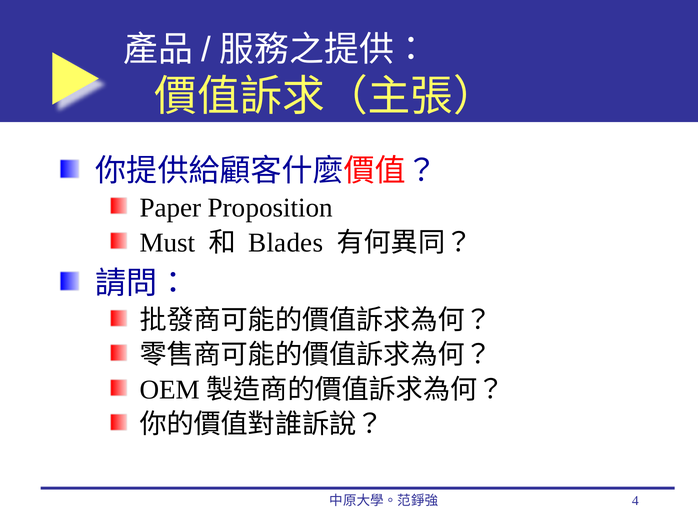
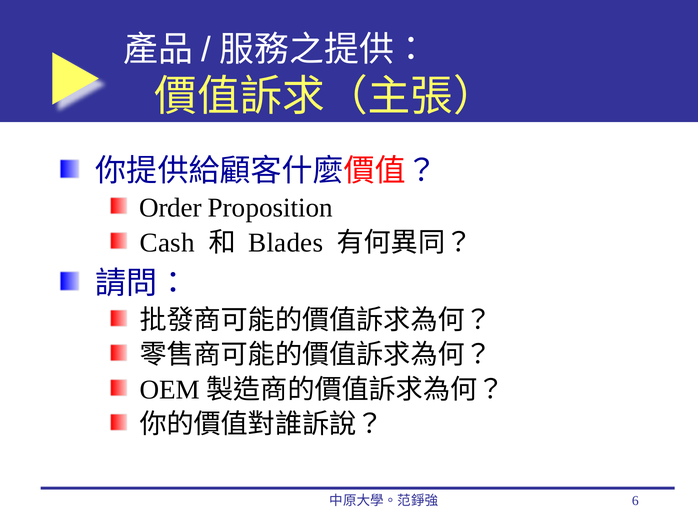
Paper: Paper -> Order (170, 208)
Must: Must -> Cash (167, 243)
4: 4 -> 6 (635, 501)
